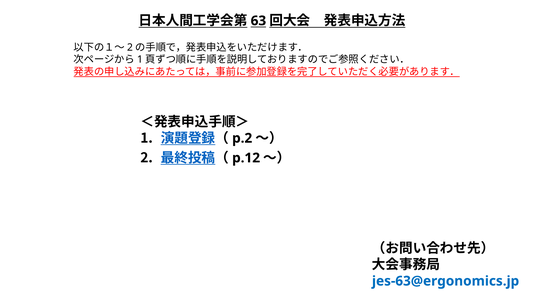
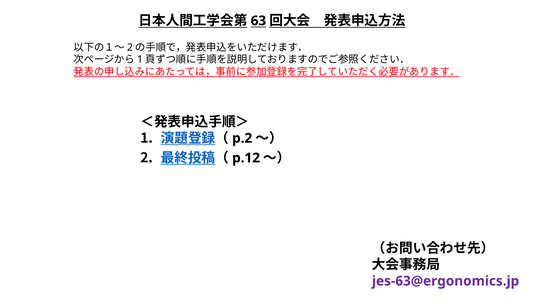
jes-63@ergonomics.jp colour: blue -> purple (446, 281)
